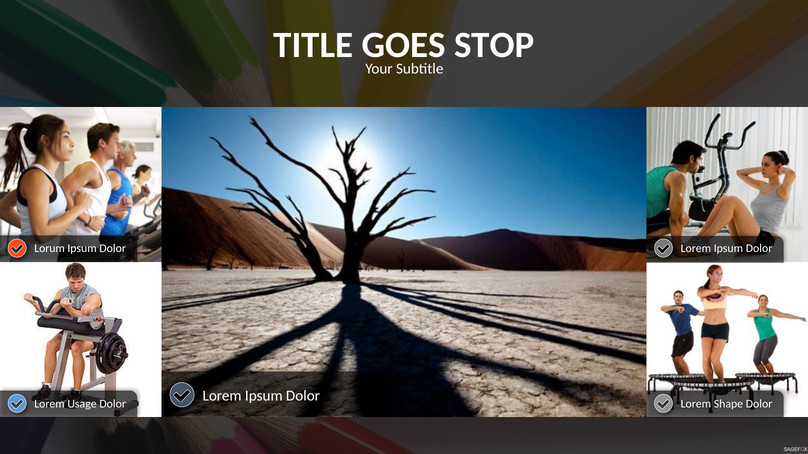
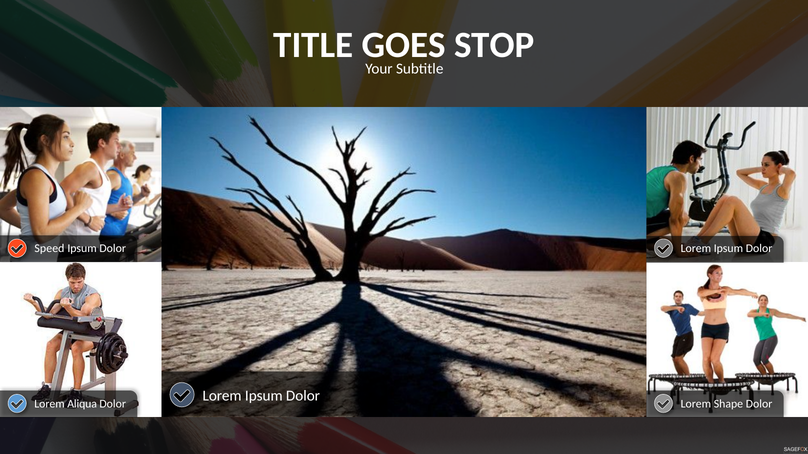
Lorum: Lorum -> Speed (49, 249)
Usage: Usage -> Aliqua (82, 404)
